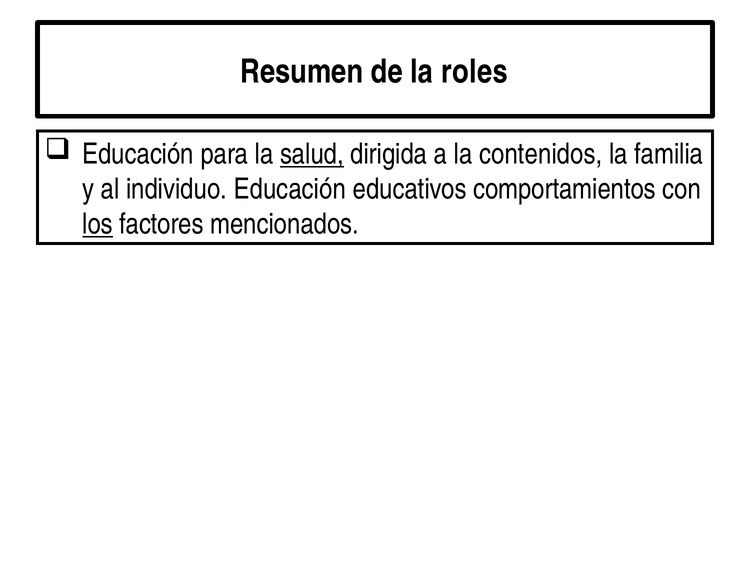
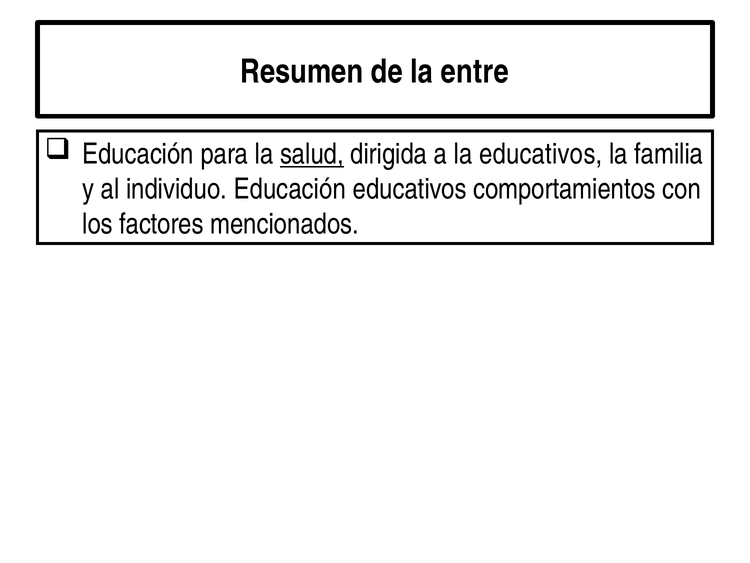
roles: roles -> entre (475, 72)
la contenidos: contenidos -> educativos (541, 154)
los underline: present -> none (98, 224)
